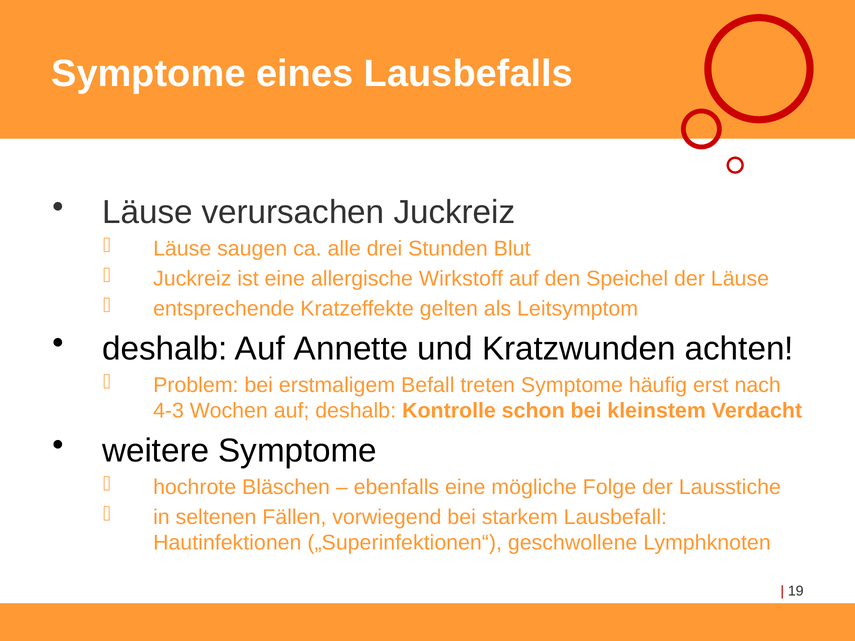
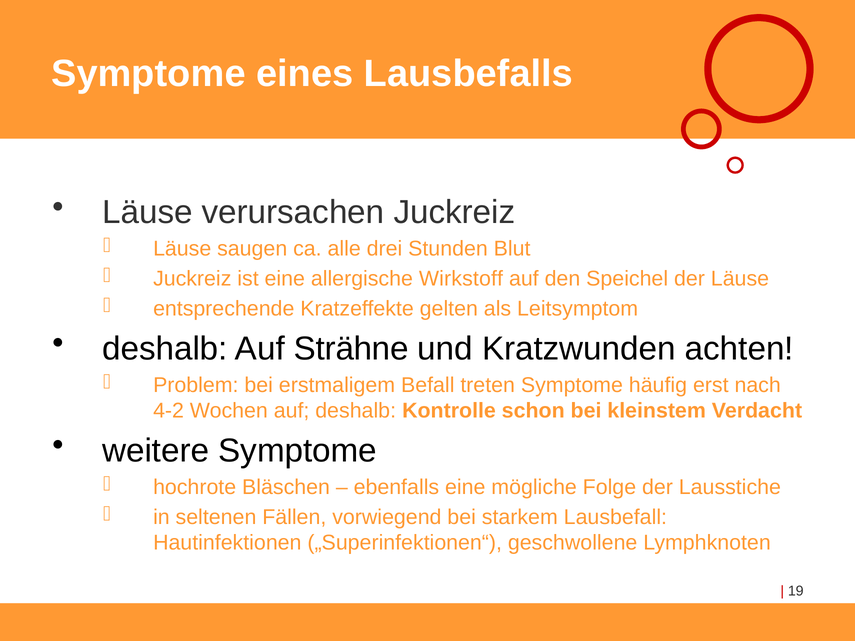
Annette: Annette -> Strähne (351, 349)
4-3: 4-3 -> 4-2 (169, 411)
